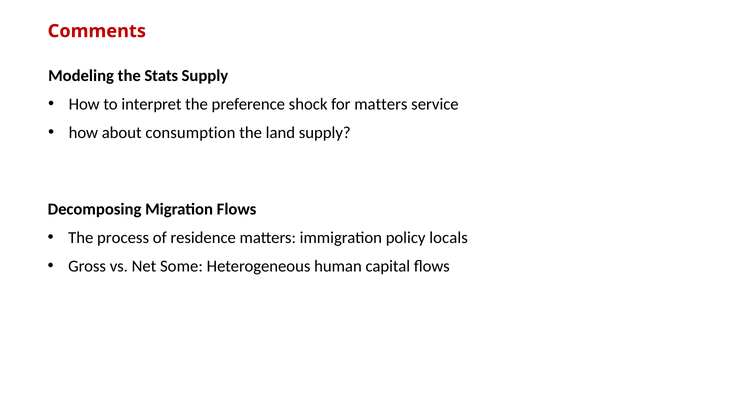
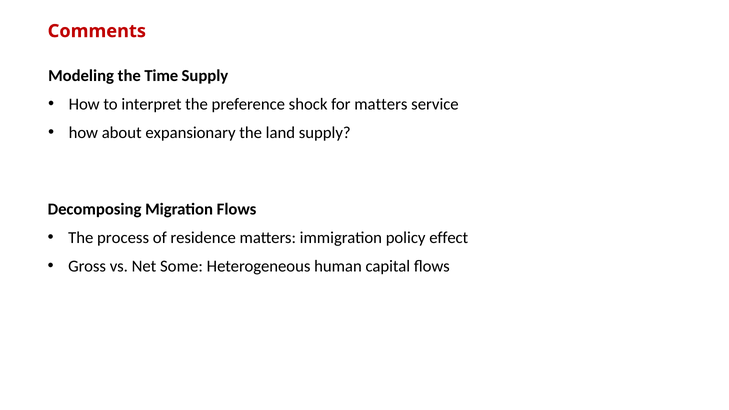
Stats: Stats -> Time (161, 76)
consumption: consumption -> expansionary (190, 133)
locals: locals -> effect (449, 238)
